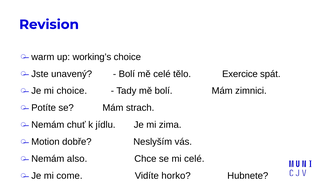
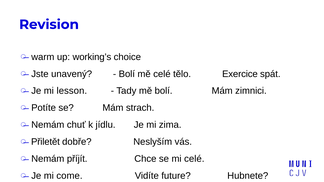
mi choice: choice -> lesson (72, 91)
Motion: Motion -> Přiletět (45, 142)
also: also -> příjít (77, 159)
horko: horko -> future (176, 176)
